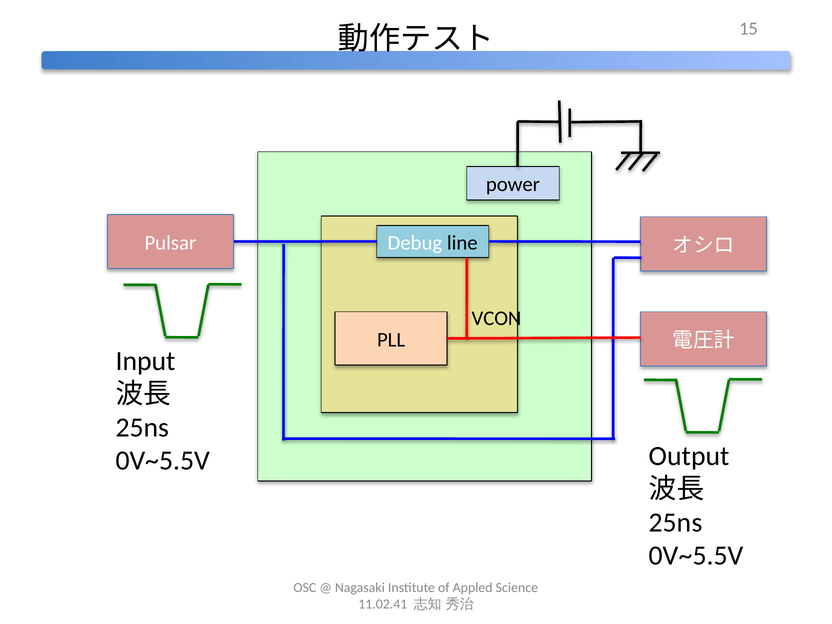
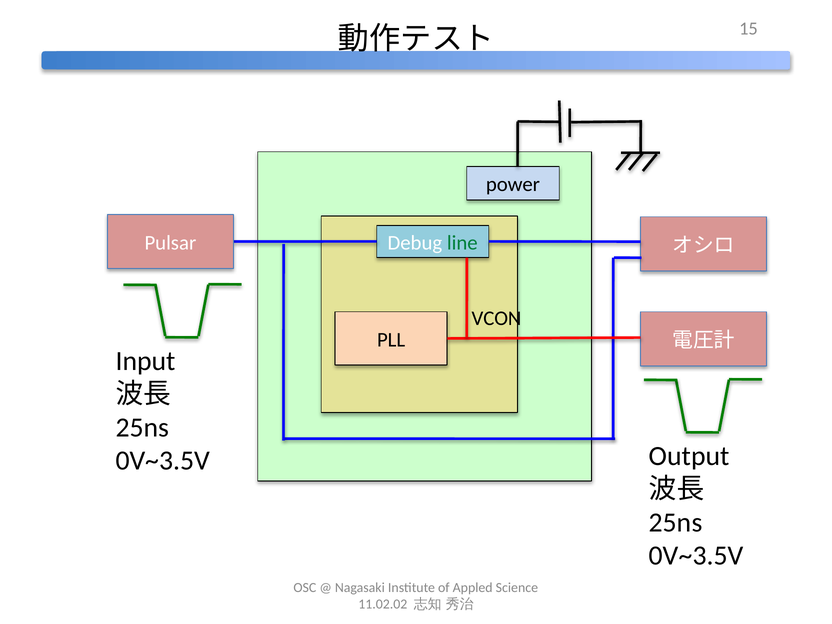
line colour: black -> green (462, 243)
0V~5.5V: 0V~5.5V -> 0V~3.5V (163, 461)
0V~5.5V: 0V~5.5V -> 0V~3.5V (696, 556)
11.02.41: 11.02.41 -> 11.02.02 (383, 604)
